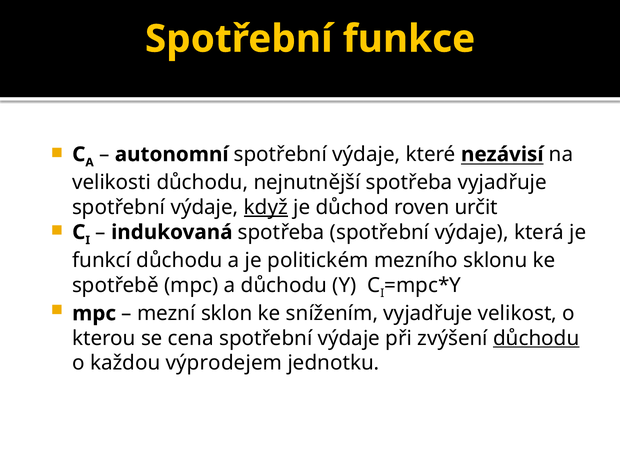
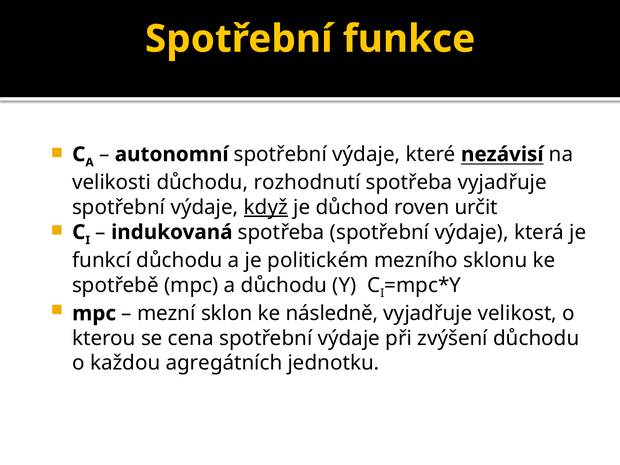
nejnutnější: nejnutnější -> rozhodnutí (307, 183)
snížením: snížením -> následně (332, 313)
důchodu underline: present -> none (536, 338)
výprodejem: výprodejem -> agregátních (224, 363)
